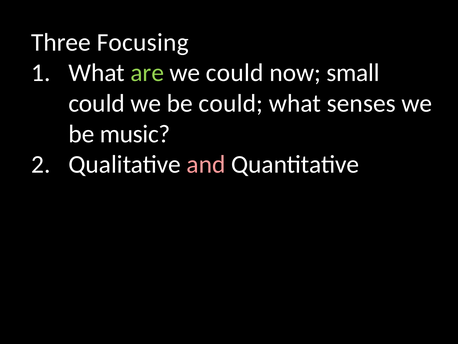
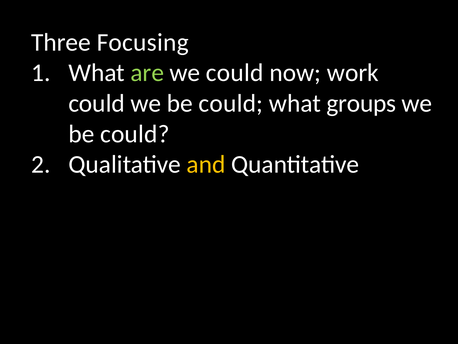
small: small -> work (353, 73)
senses: senses -> groups (361, 103)
music: music -> could (135, 134)
and colour: pink -> yellow (206, 164)
